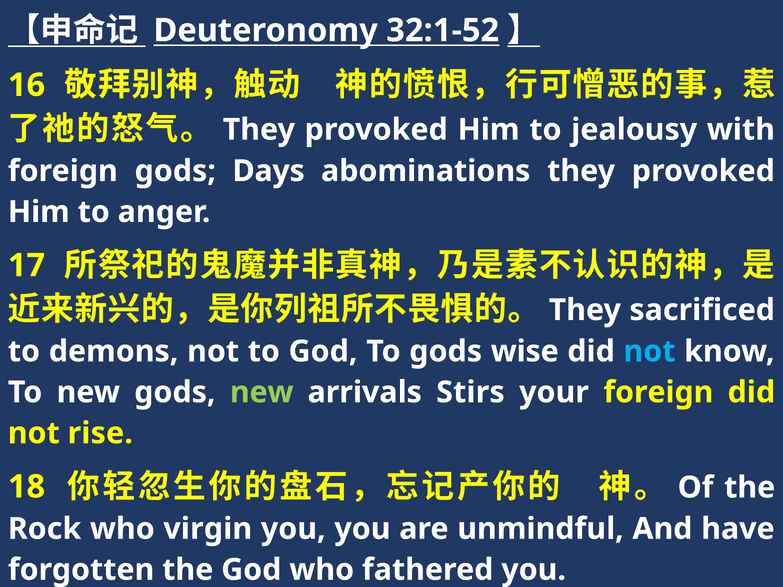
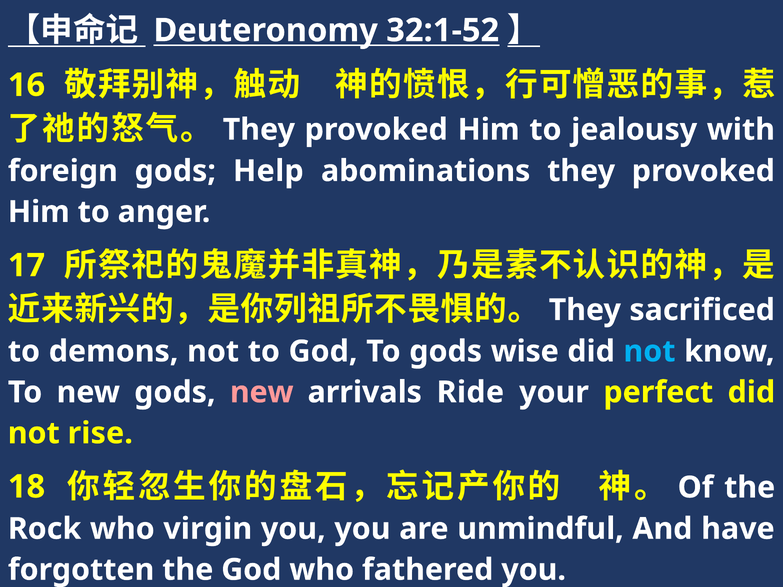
Days: Days -> Help (268, 171)
new colour: light green -> pink (262, 392)
Stirs: Stirs -> Ride (470, 392)
your foreign: foreign -> perfect (658, 392)
